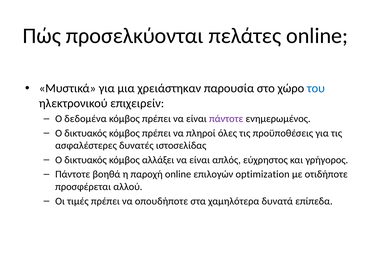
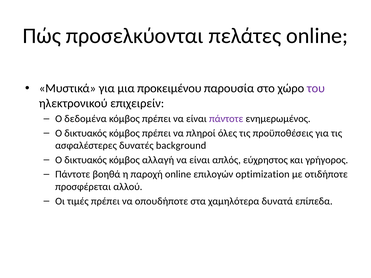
χρειάστηκαν: χρειάστηκαν -> προκειμένου (169, 88)
του colour: blue -> purple (316, 88)
ιστοσελίδας: ιστοσελίδας -> background (181, 146)
αλλάξει: αλλάξει -> αλλαγή (158, 160)
